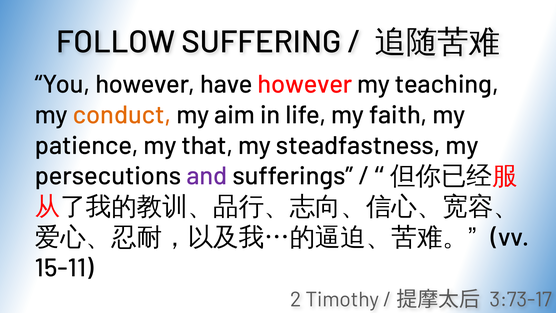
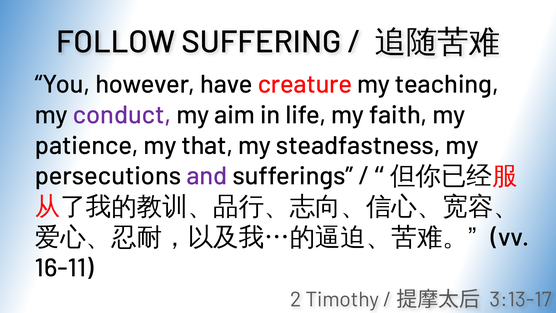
have however: however -> creature (305, 84)
conduct colour: orange -> purple (122, 115)
15-11: 15-11 -> 16-11 (64, 268)
3:73-17: 3:73-17 -> 3:13-17 (521, 299)
